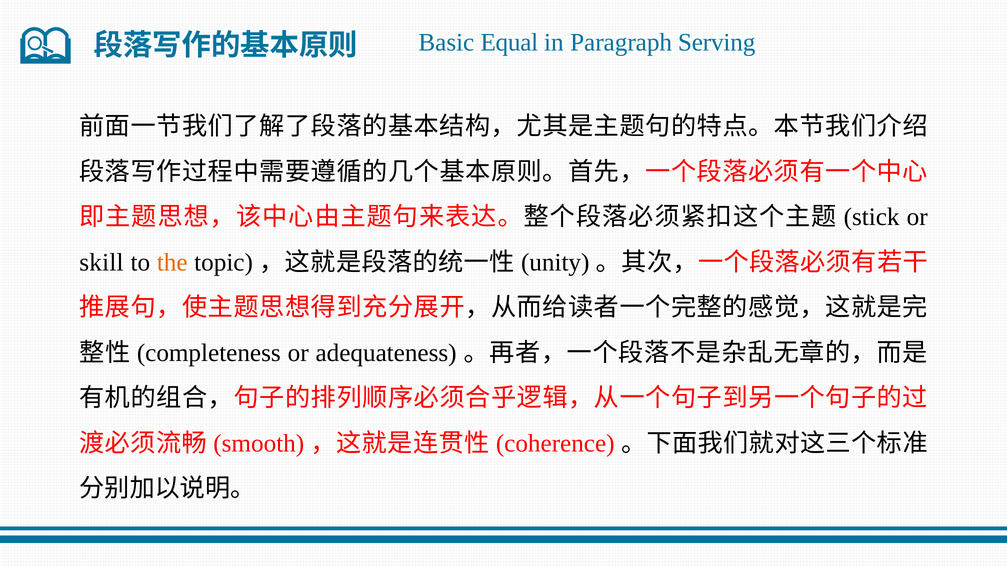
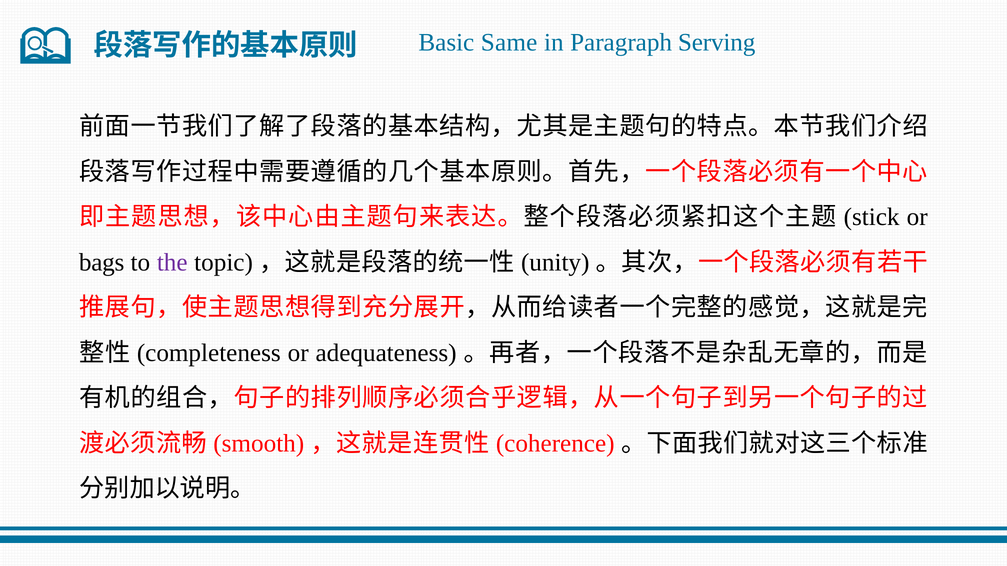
Equal: Equal -> Same (509, 43)
skill: skill -> bags (102, 262)
the colour: orange -> purple (172, 262)
